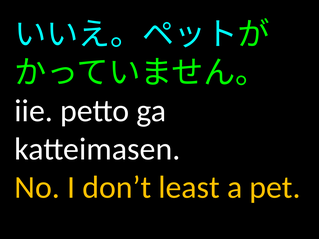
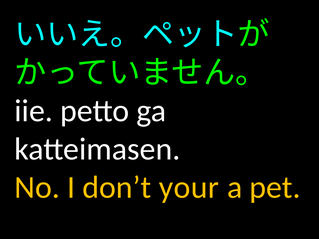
least: least -> your (189, 188)
